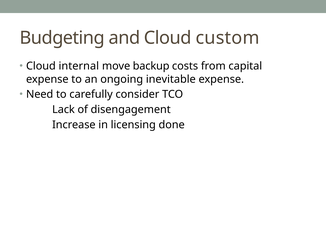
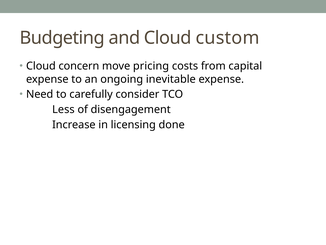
internal: internal -> concern (79, 66)
backup: backup -> pricing (151, 66)
Lack: Lack -> Less (63, 109)
